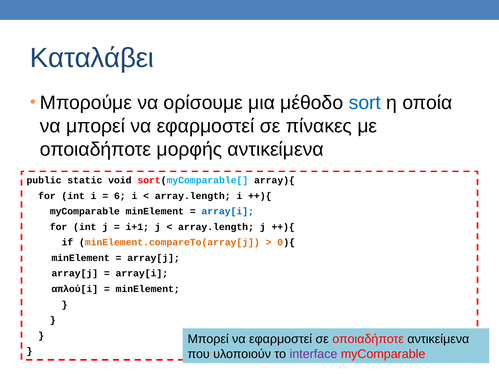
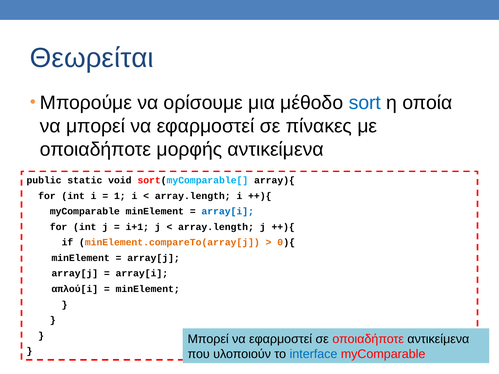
Καταλάβει: Καταλάβει -> Θεωρείται (92, 58)
6: 6 -> 1 (120, 196)
interface colour: purple -> blue (314, 354)
